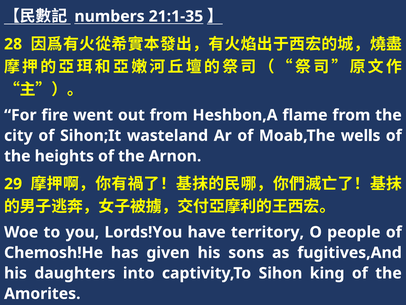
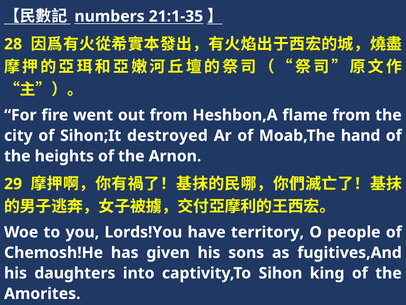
wasteland: wasteland -> destroyed (167, 135)
wells: wells -> hand (361, 135)
